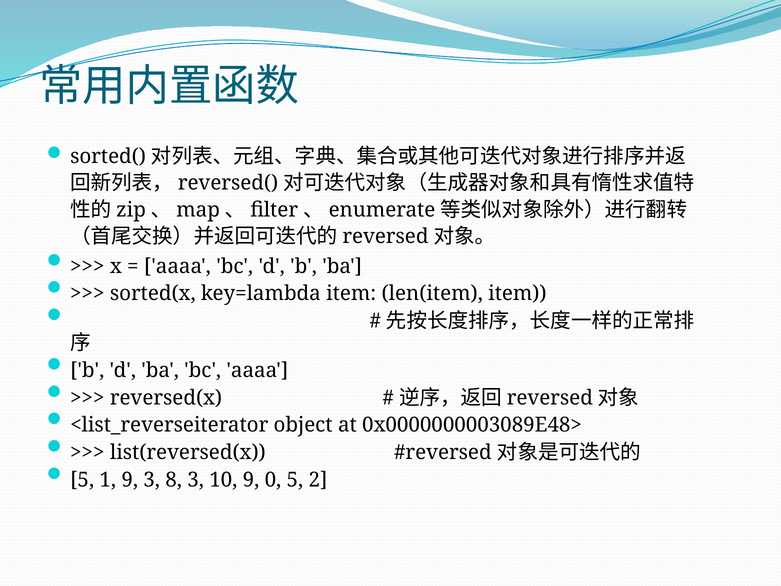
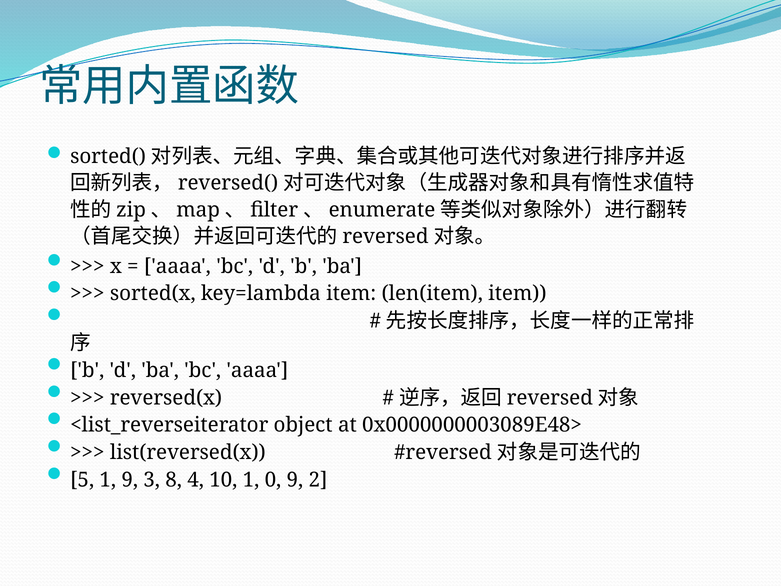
8 3: 3 -> 4 (196, 480)
10 9: 9 -> 1 (251, 480)
0 5: 5 -> 9 (295, 480)
